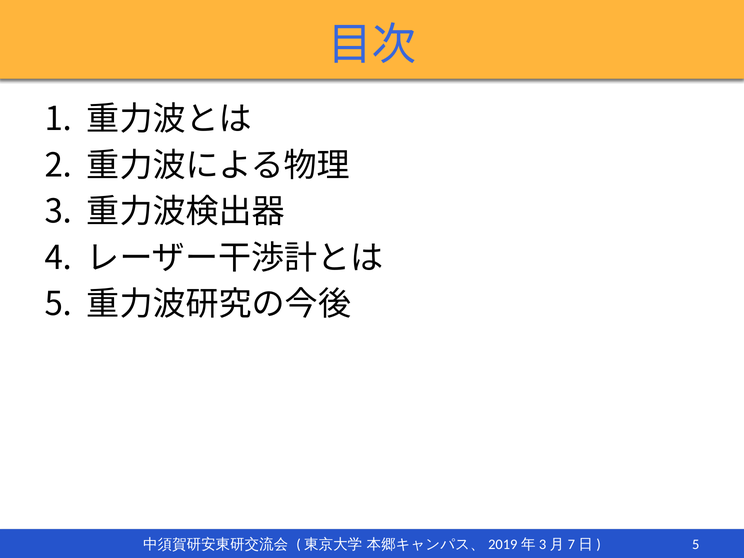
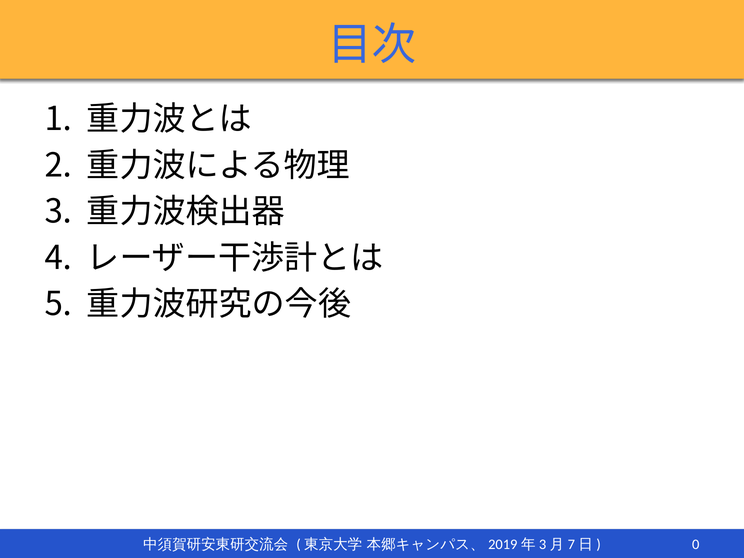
5: 5 -> 0 (696, 544)
